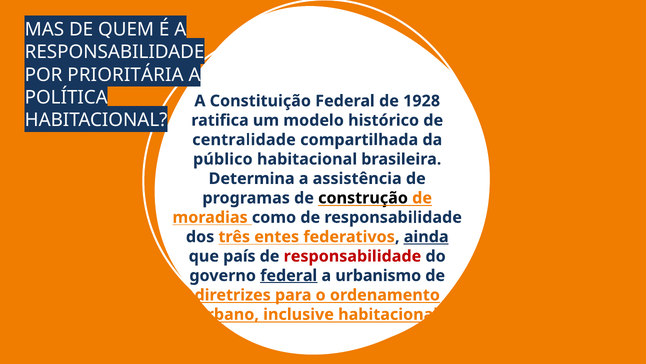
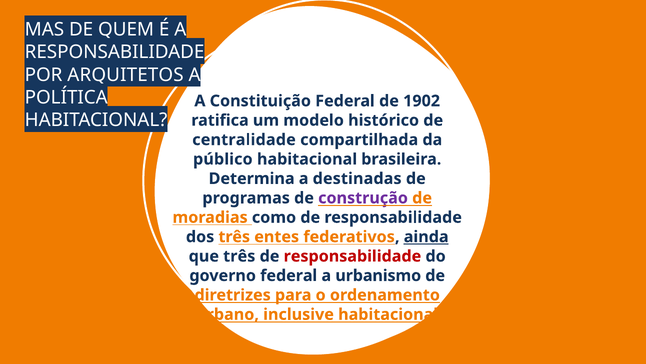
PRIORITÁRIA: PRIORITÁRIA -> ARQUITETOS (126, 75)
1928: 1928 -> 1902 (422, 101)
assistência: assistência -> destinadas (357, 178)
construção colour: black -> purple (363, 198)
que país: país -> três (239, 256)
federal underline: present -> none (289, 275)
